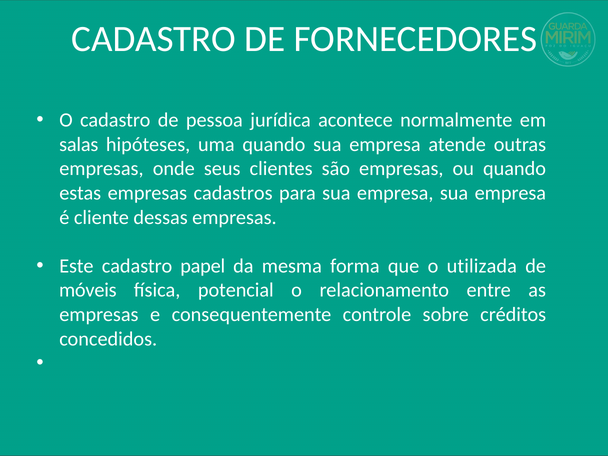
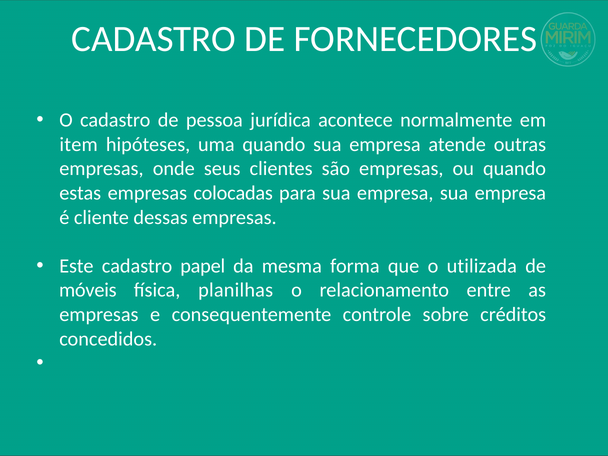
salas: salas -> item (79, 144)
cadastros: cadastros -> colocadas (233, 193)
potencial: potencial -> planilhas (236, 290)
